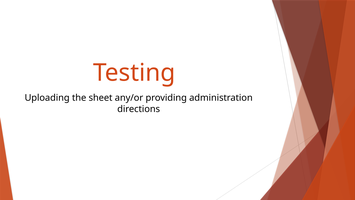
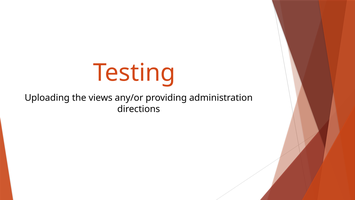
sheet: sheet -> views (101, 98)
